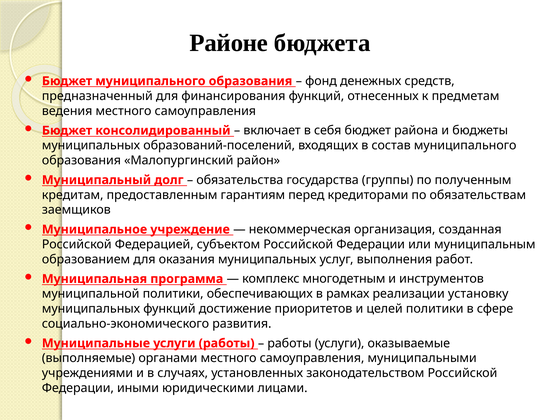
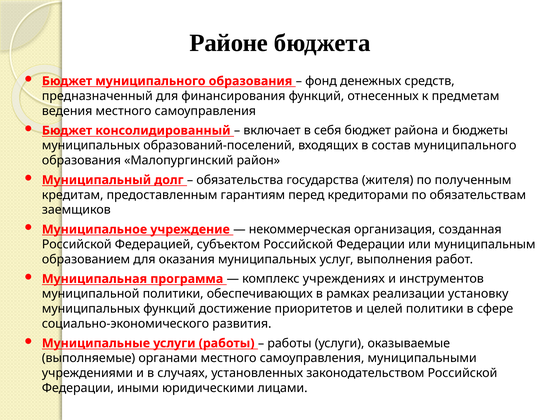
группы: группы -> жителя (388, 180)
многодетным: многодетным -> учреждениях (344, 279)
